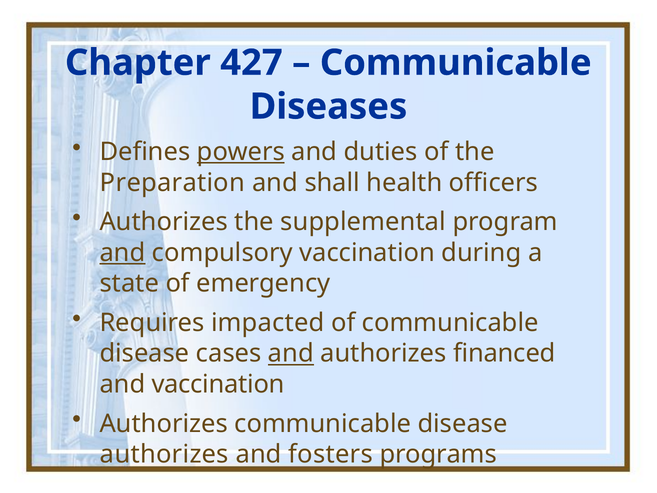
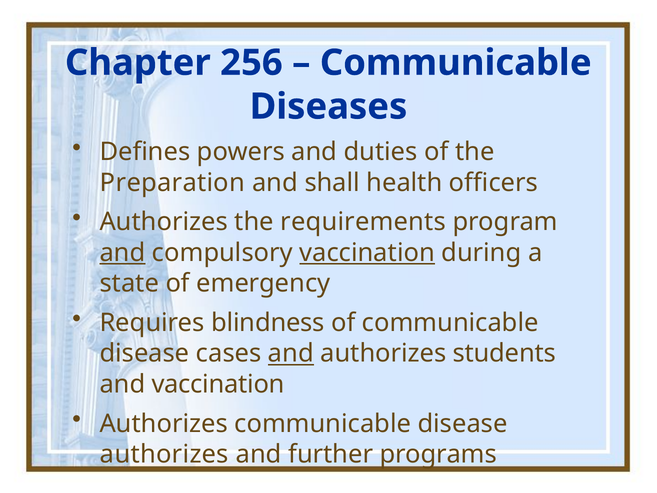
427: 427 -> 256 (251, 63)
powers underline: present -> none (241, 152)
supplemental: supplemental -> requirements (363, 222)
vaccination underline: none -> present (367, 253)
impacted: impacted -> blindness (268, 323)
financed: financed -> students (504, 353)
fosters: fosters -> further (331, 454)
